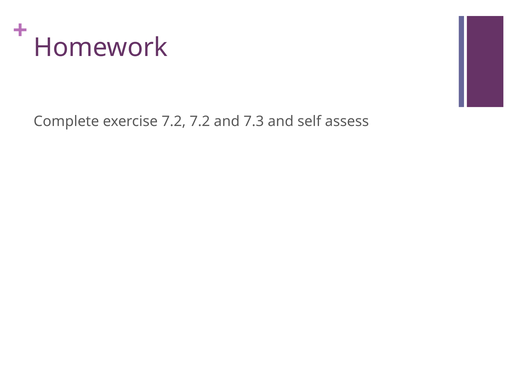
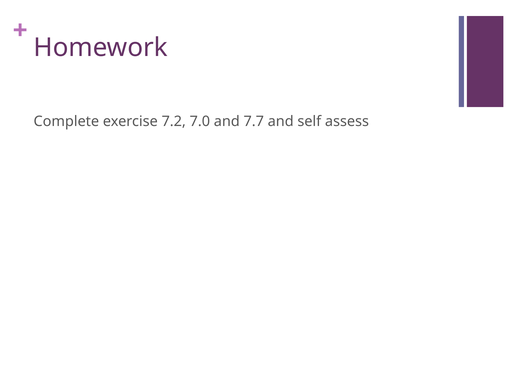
7.2 7.2: 7.2 -> 7.0 (200, 121)
7.3: 7.3 -> 7.7 (254, 121)
